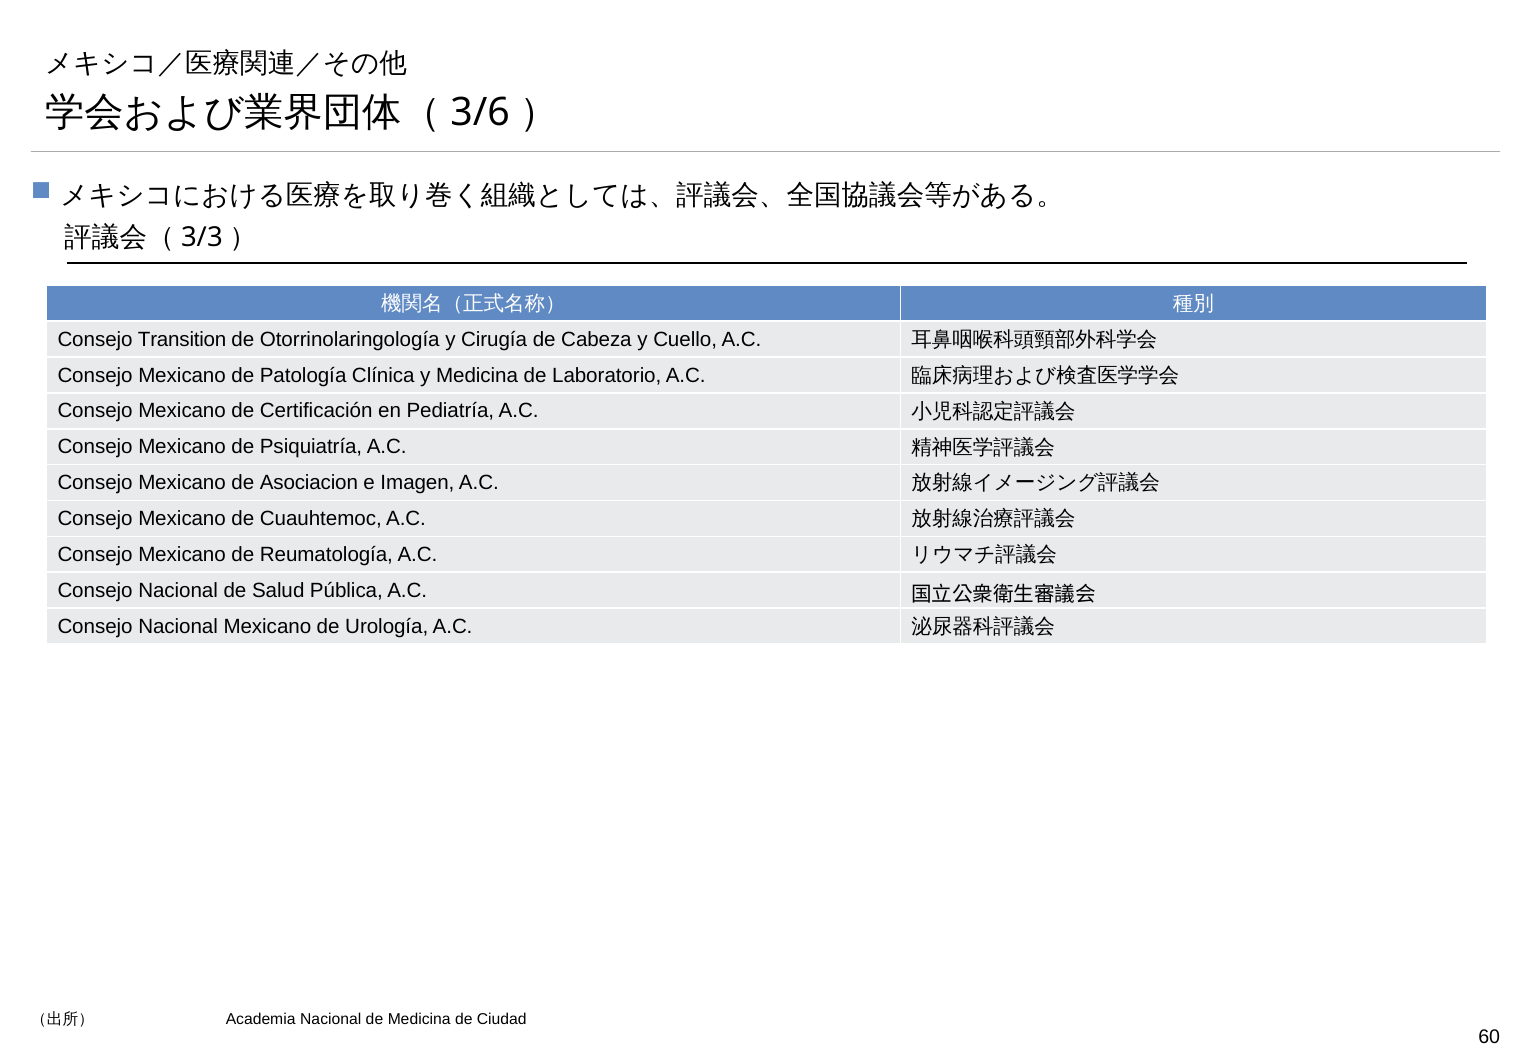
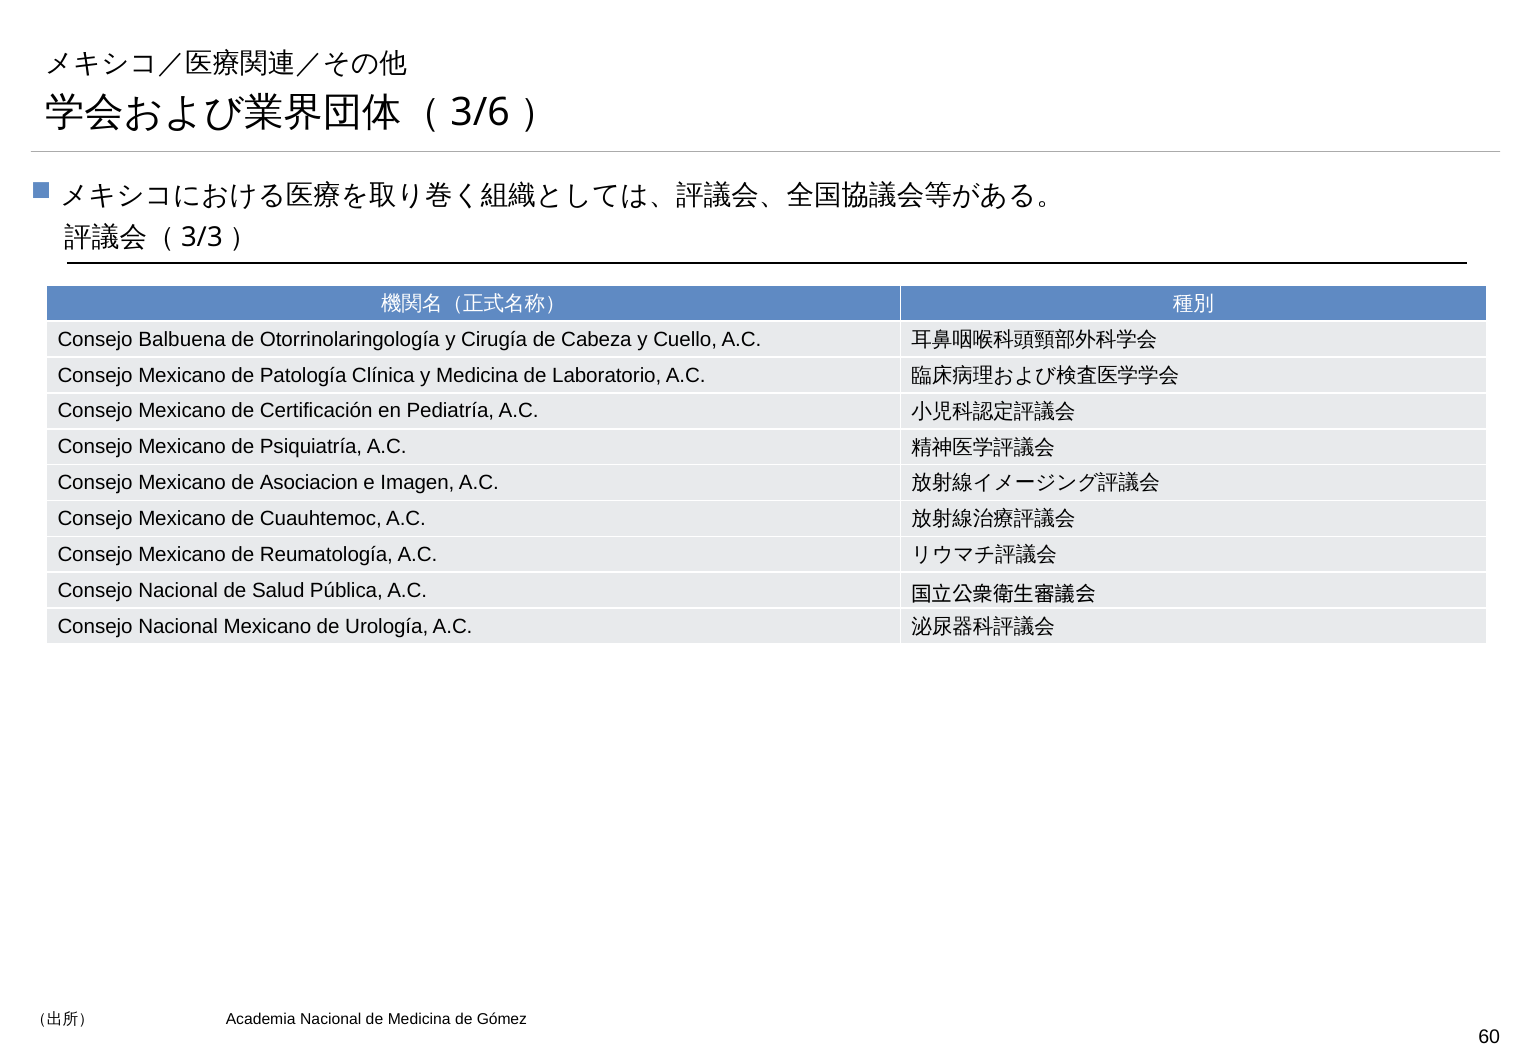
Transition: Transition -> Balbuena (182, 339)
Ciudad: Ciudad -> Gómez (502, 1019)
